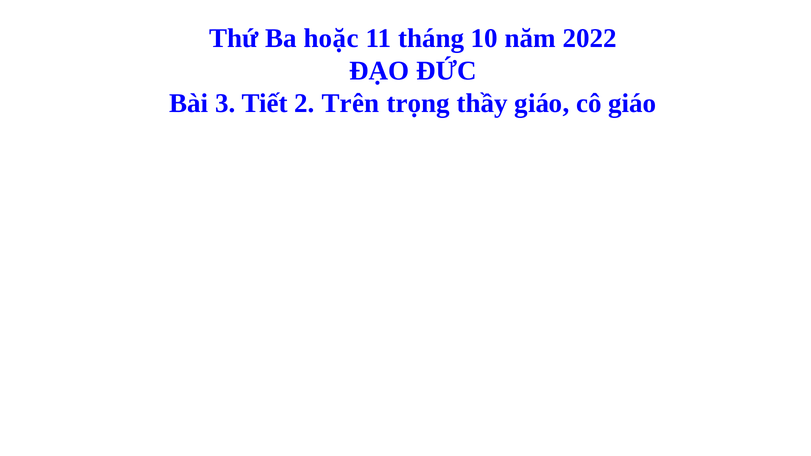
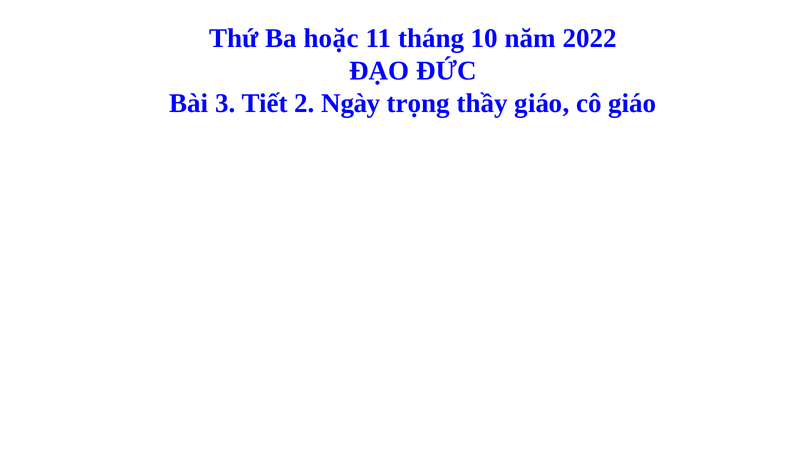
Trên: Trên -> Ngày (351, 103)
